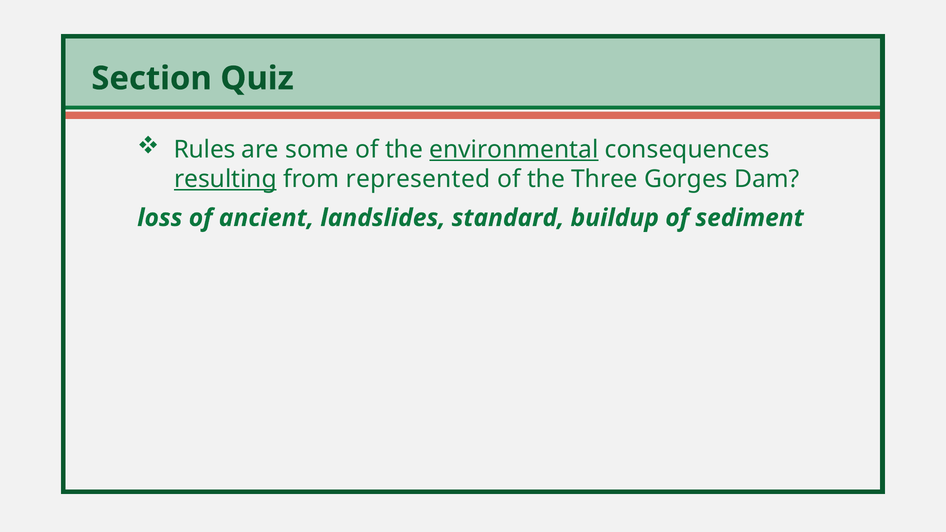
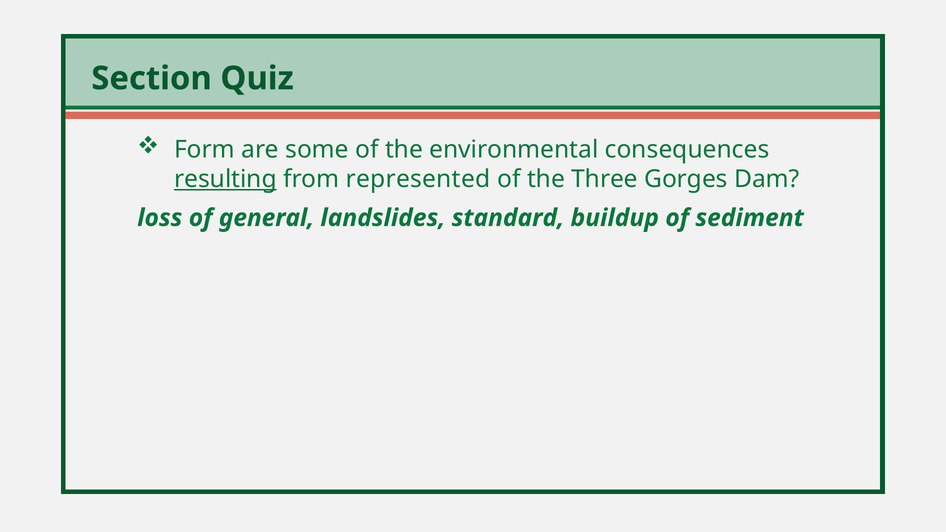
Rules: Rules -> Form (205, 150)
environmental underline: present -> none (514, 150)
ancient: ancient -> general (266, 218)
